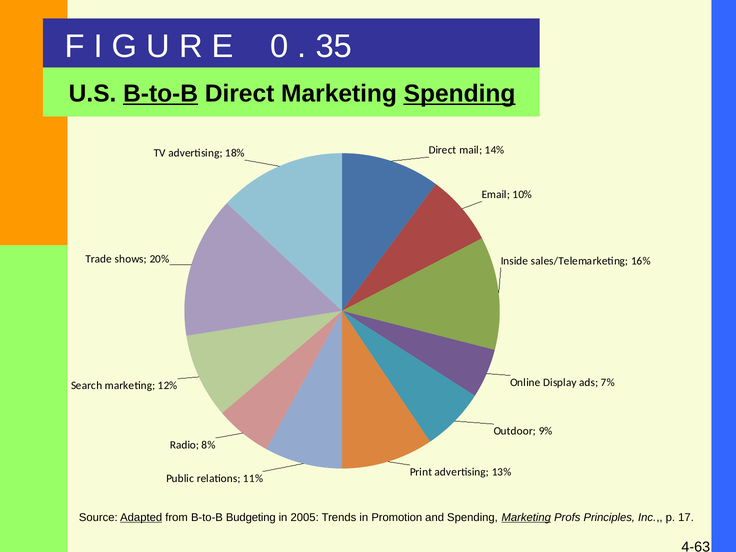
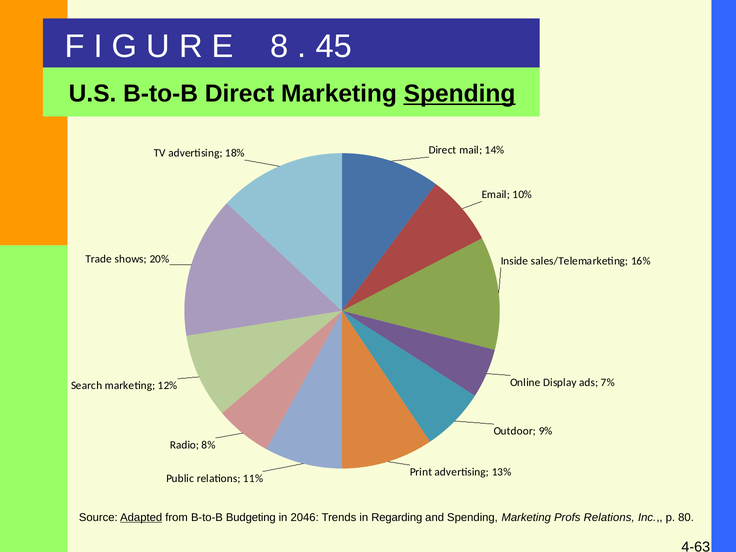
0: 0 -> 8 (279, 46)
35: 35 -> 45 (334, 46)
B-to-B underline: present -> none (161, 94)
2005: 2005 -> 2046 (305, 518)
Promotion: Promotion -> Regarding (397, 518)
Marketing underline: present -> none (526, 518)
Profs Principles: Principles -> Relations (609, 518)
17: 17 -> 80 (686, 518)
